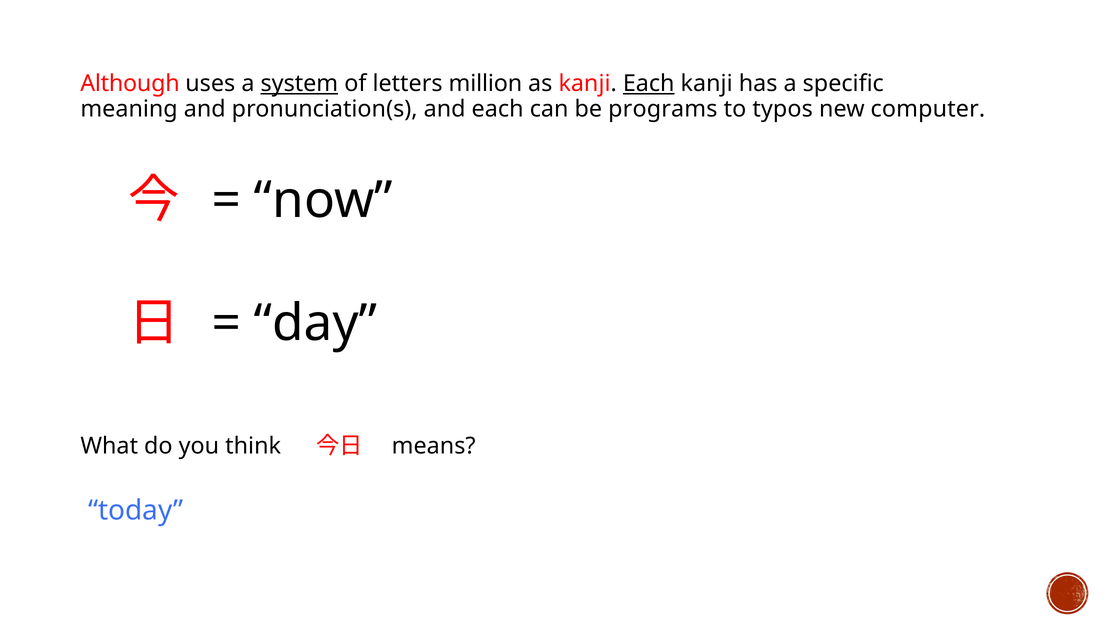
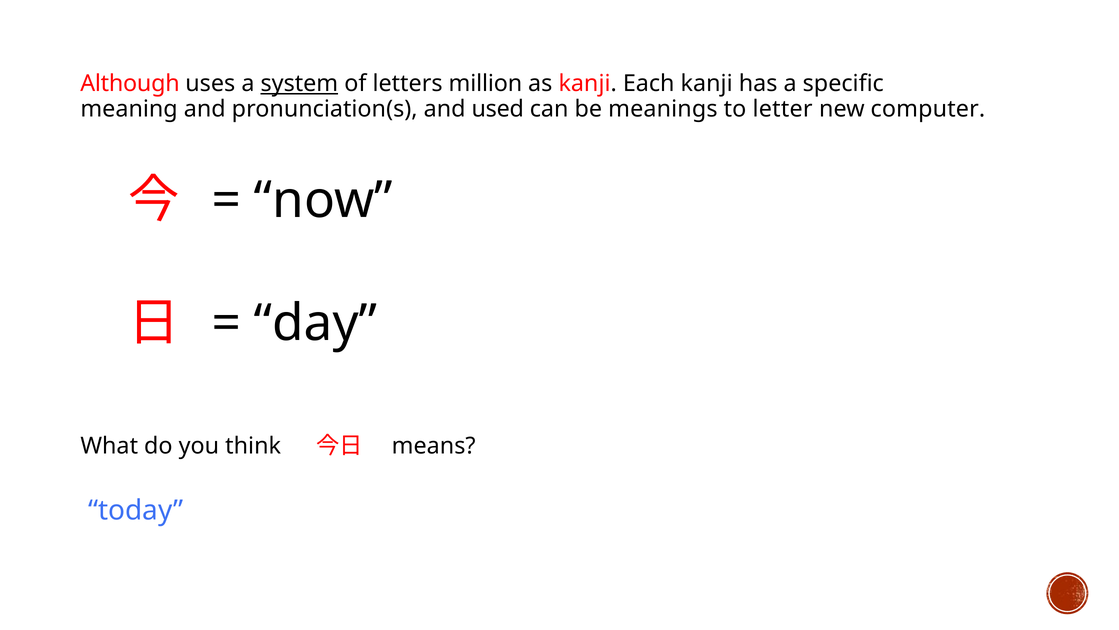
Each underline: present -> none (649, 84)
and each: each -> used (498, 109)
programs: programs -> meanings (663, 109)
typos: typos -> letter (783, 109)
